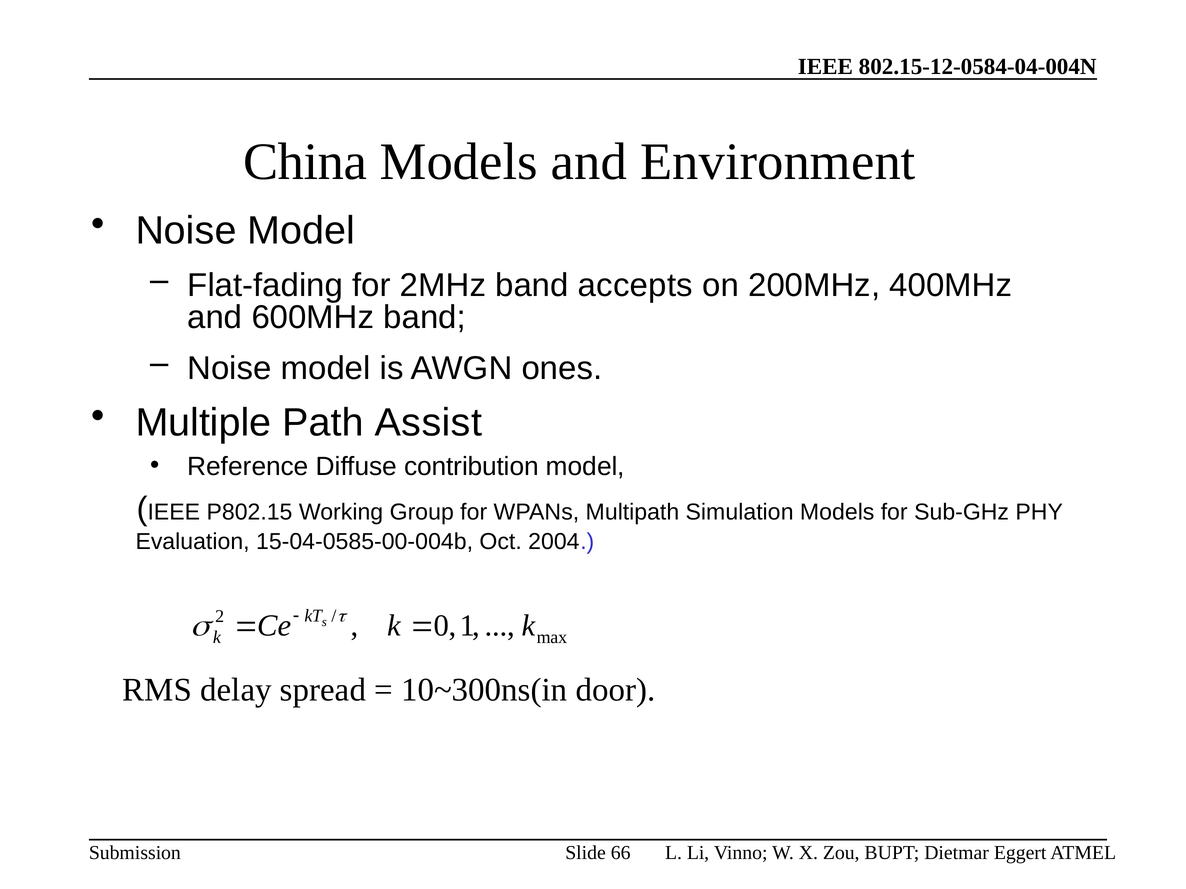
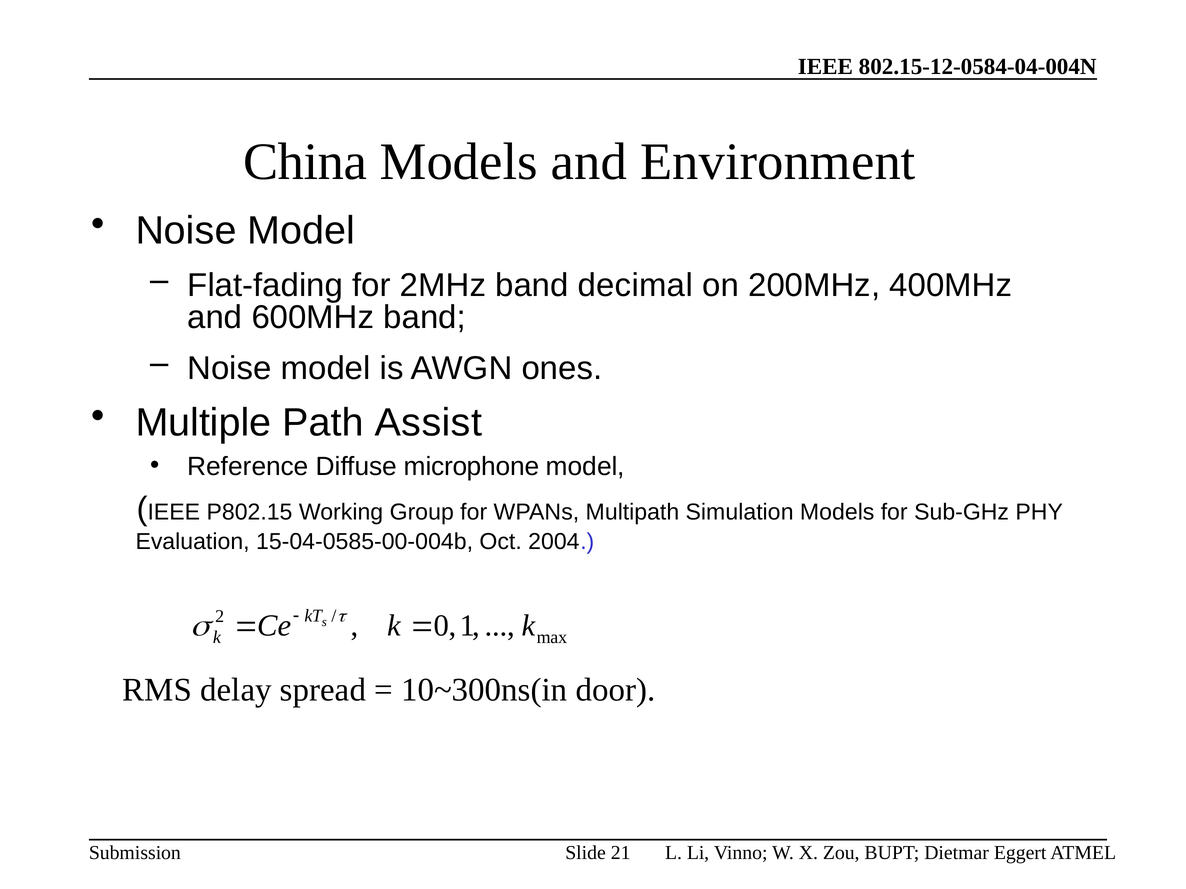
accepts: accepts -> decimal (635, 286)
contribution: contribution -> microphone (472, 467)
66: 66 -> 21 (621, 853)
